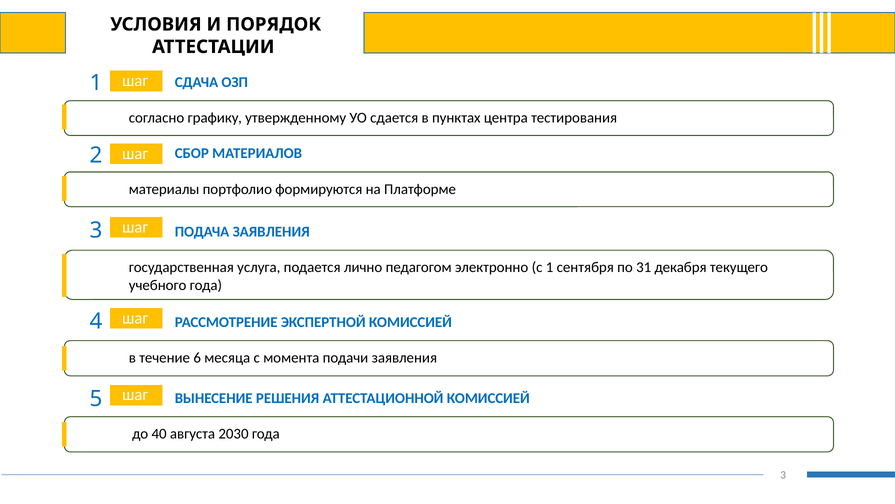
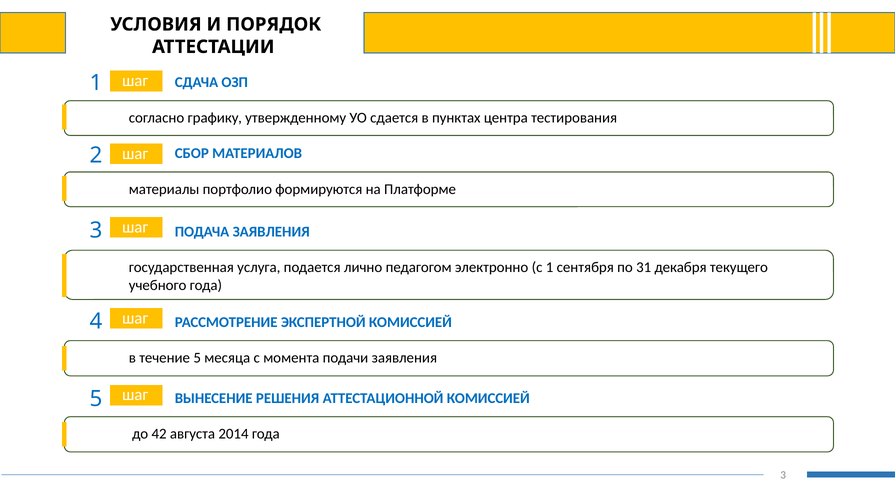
течение 6: 6 -> 5 (197, 357)
40: 40 -> 42 (159, 433)
2030: 2030 -> 2014 (233, 433)
